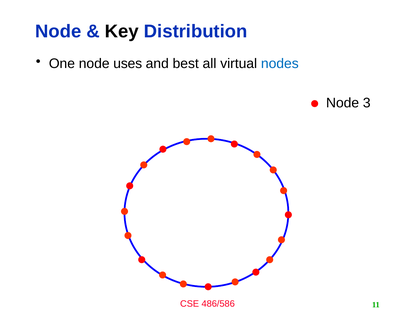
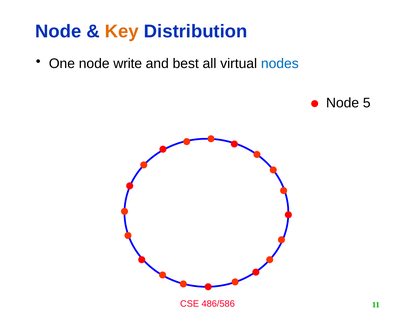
Key colour: black -> orange (122, 32)
uses: uses -> write (128, 64)
3: 3 -> 5 (367, 103)
